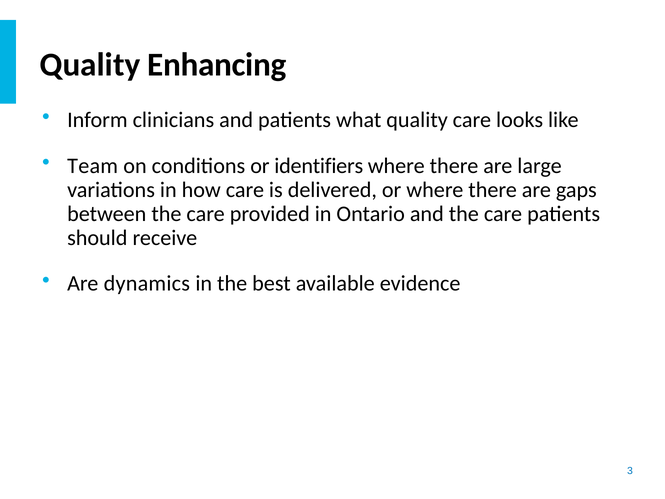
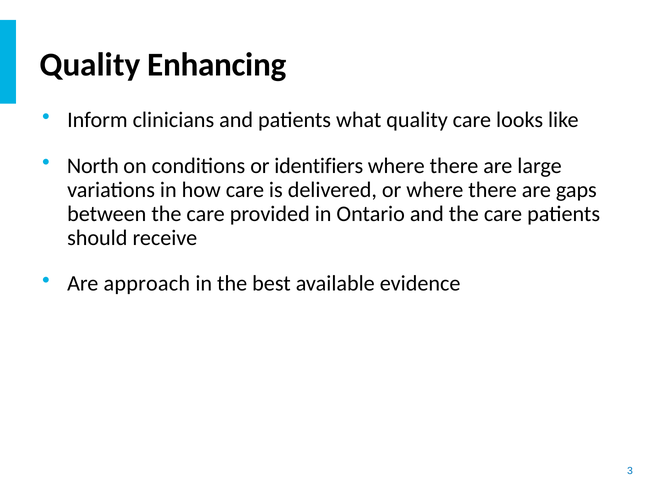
Team: Team -> North (93, 166)
dynamics: dynamics -> approach (147, 283)
